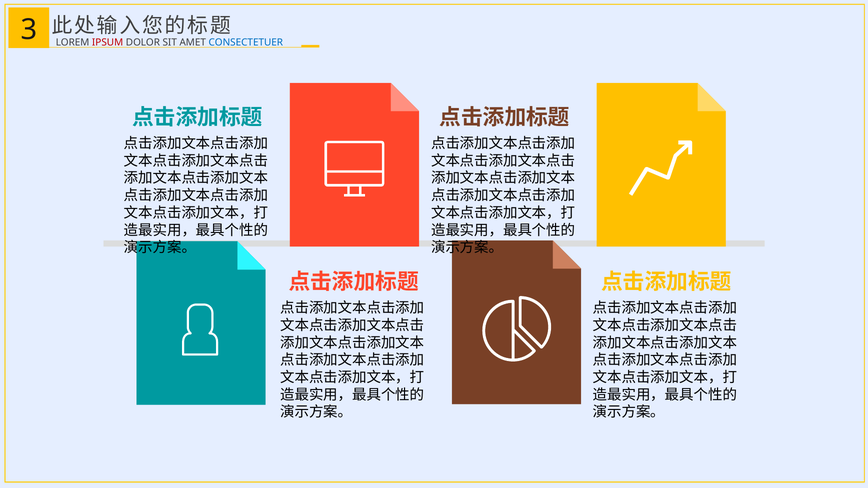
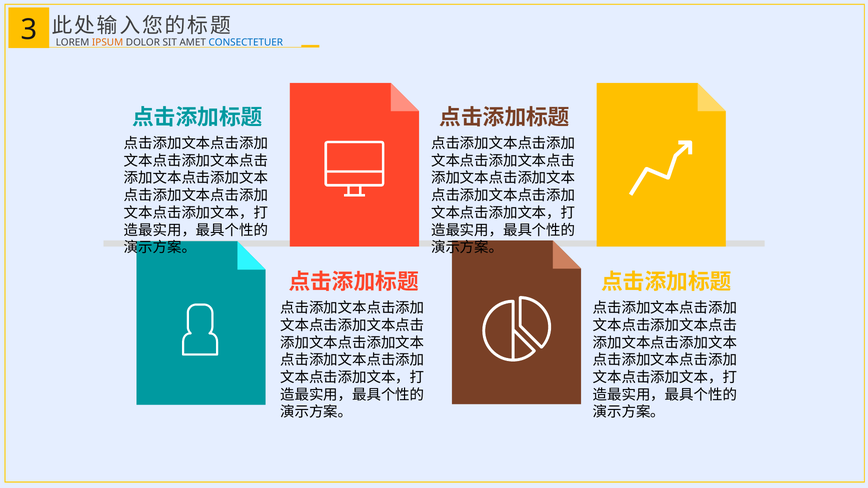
IPSUM colour: red -> orange (108, 42)
